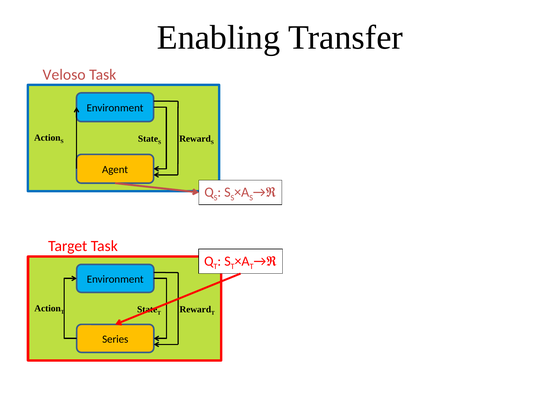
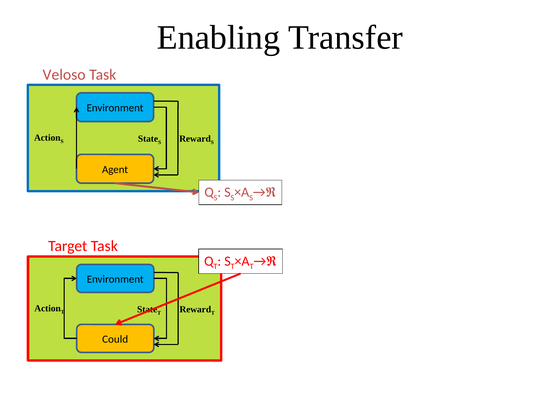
Series: Series -> Could (115, 339)
